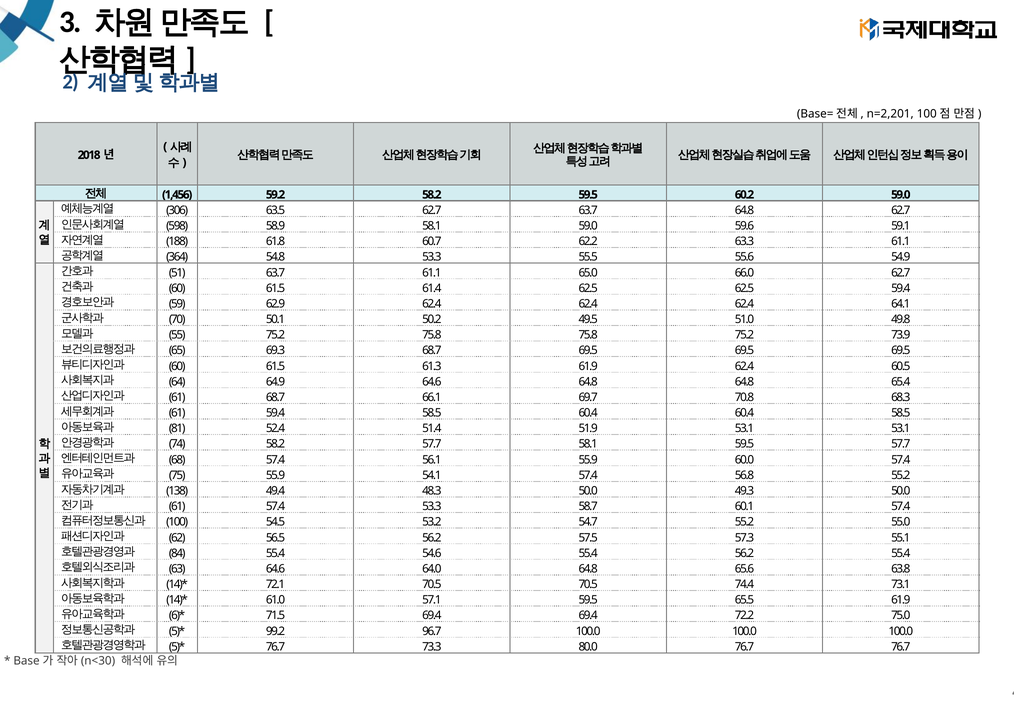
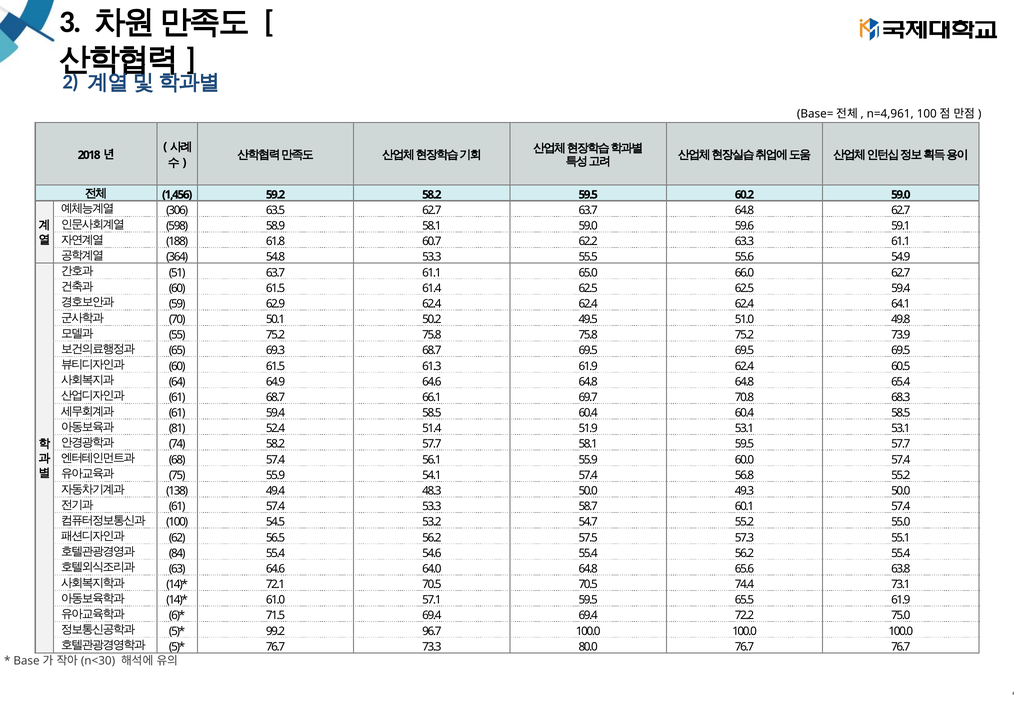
n=2,201: n=2,201 -> n=4,961 (890, 114)
